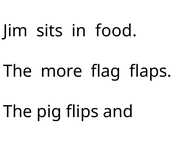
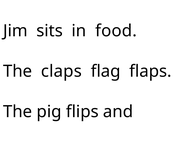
more: more -> claps (61, 71)
